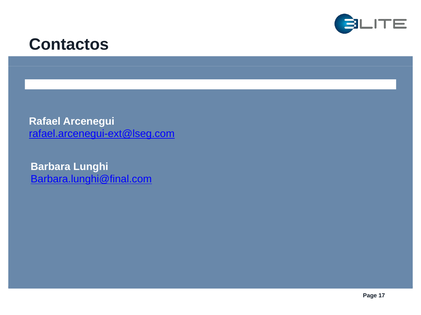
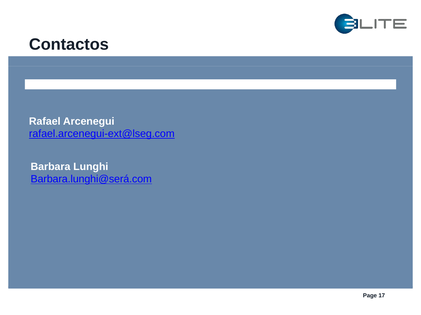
Barbara.lunghi@final.com: Barbara.lunghi@final.com -> Barbara.lunghi@será.com (91, 180)
